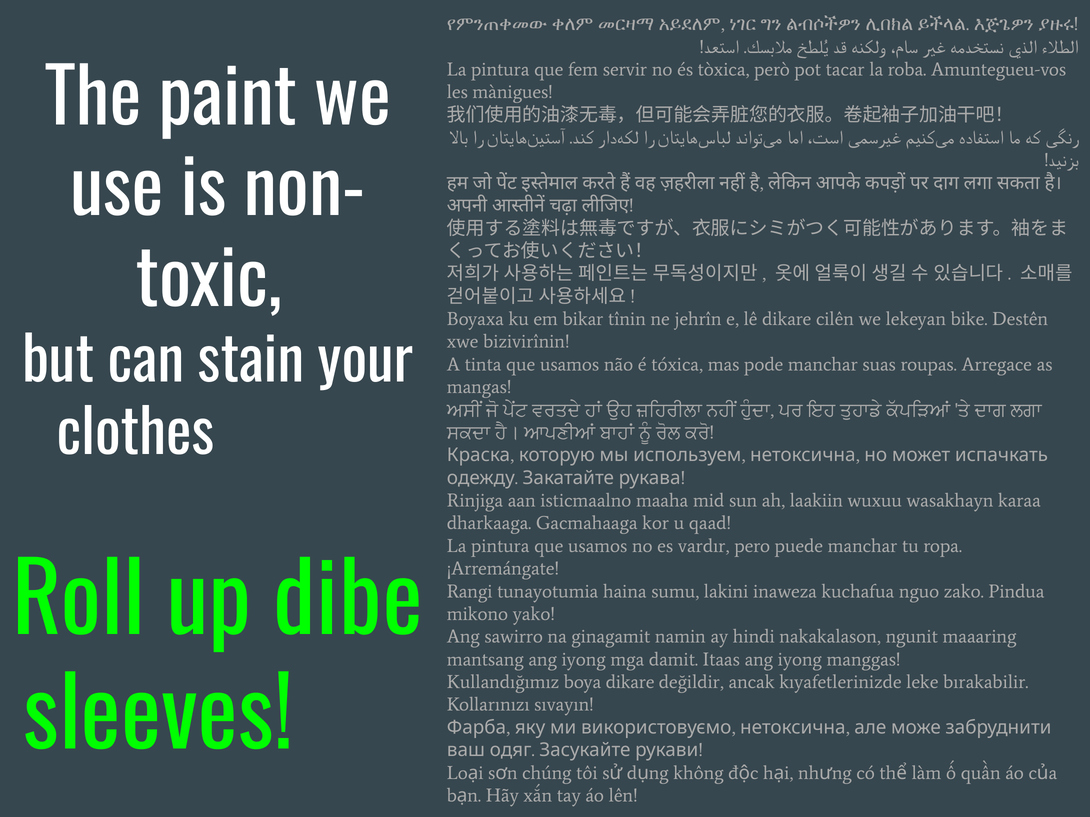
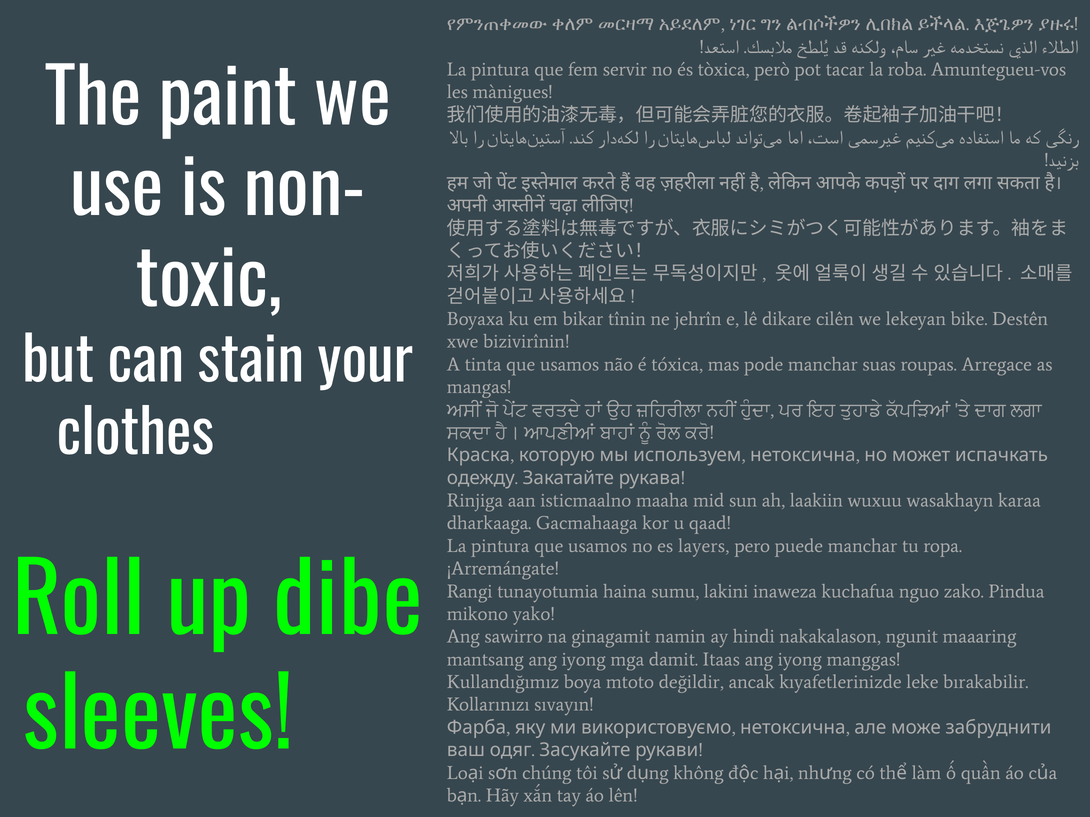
vardır: vardır -> layers (704, 546)
boya dikare: dikare -> mtoto (630, 682)
